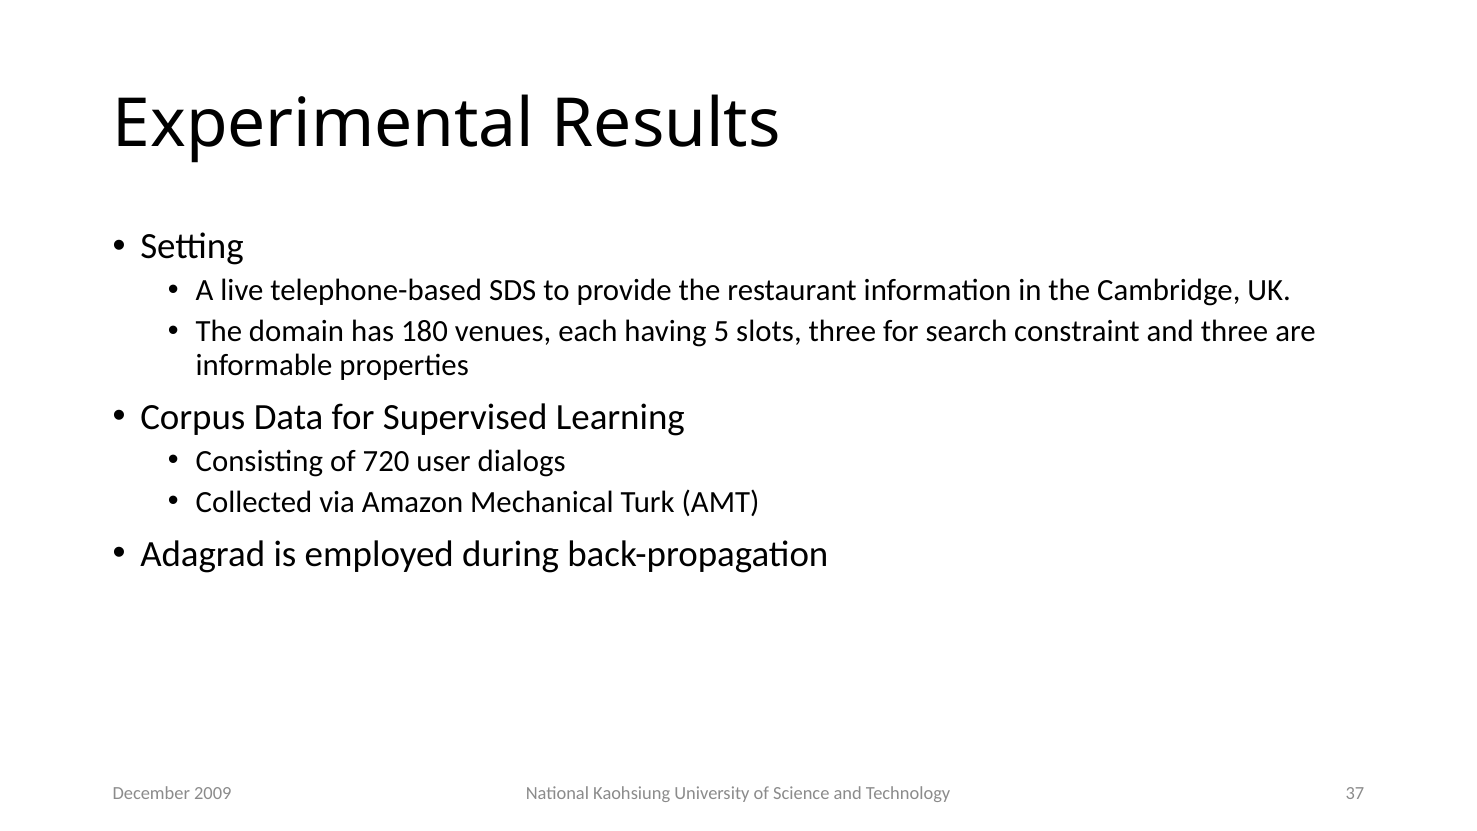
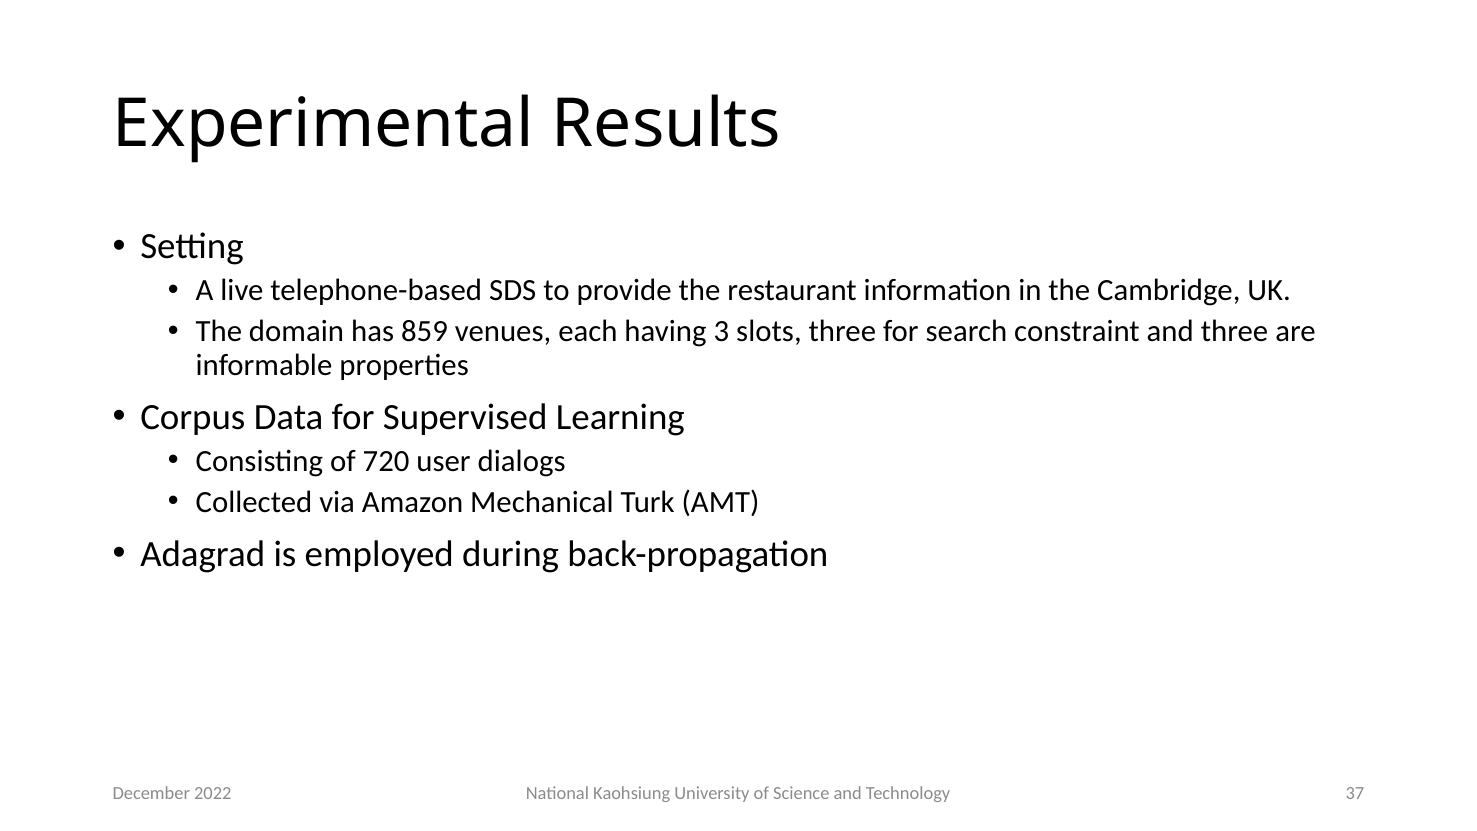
180: 180 -> 859 (424, 332)
5: 5 -> 3 (721, 332)
2009: 2009 -> 2022 (213, 793)
